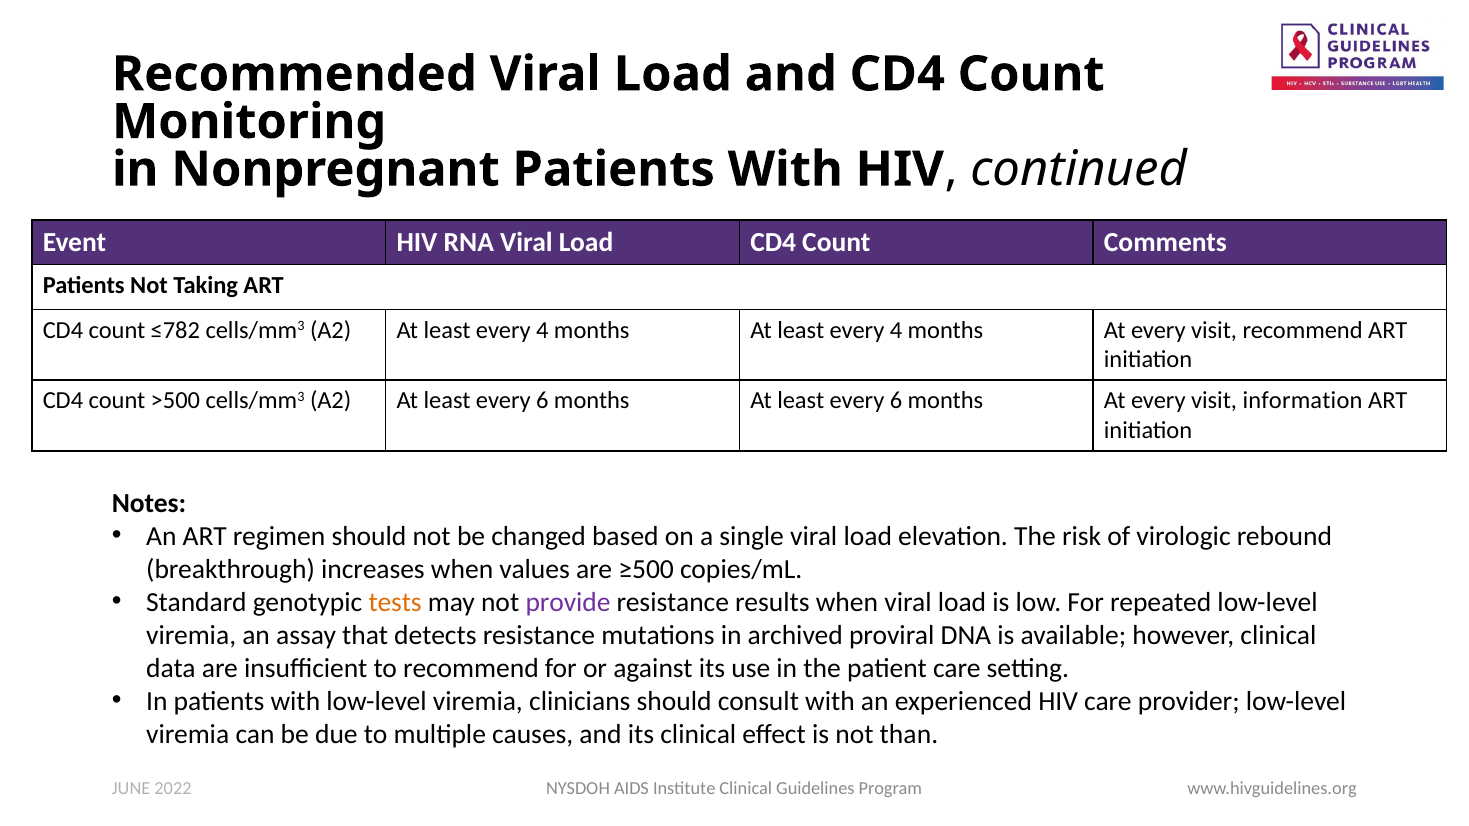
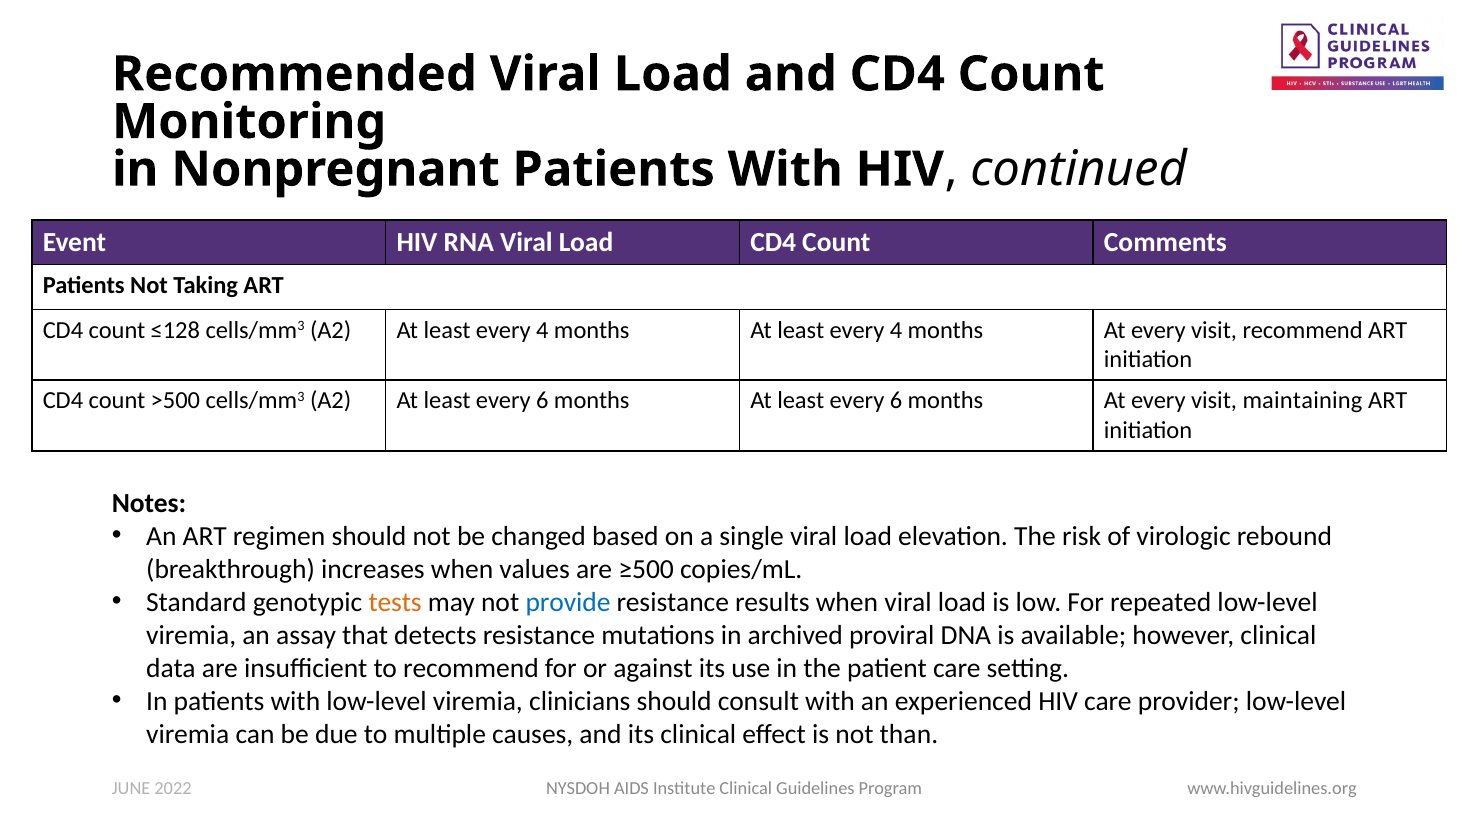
≤782: ≤782 -> ≤128 (175, 330)
information: information -> maintaining (1302, 401)
provide colour: purple -> blue (568, 602)
